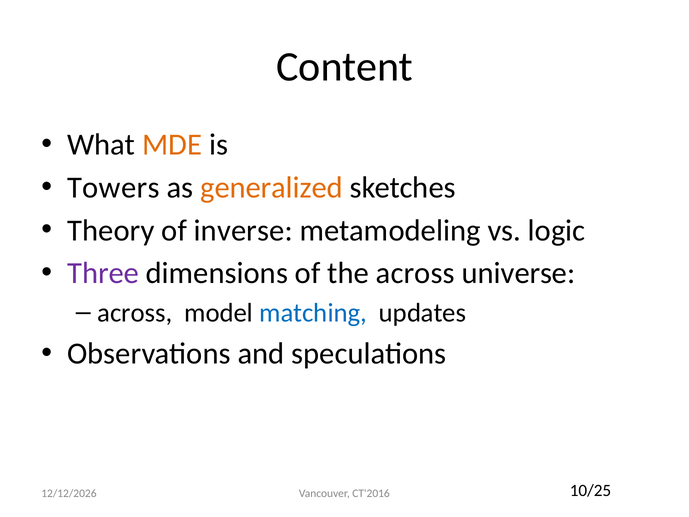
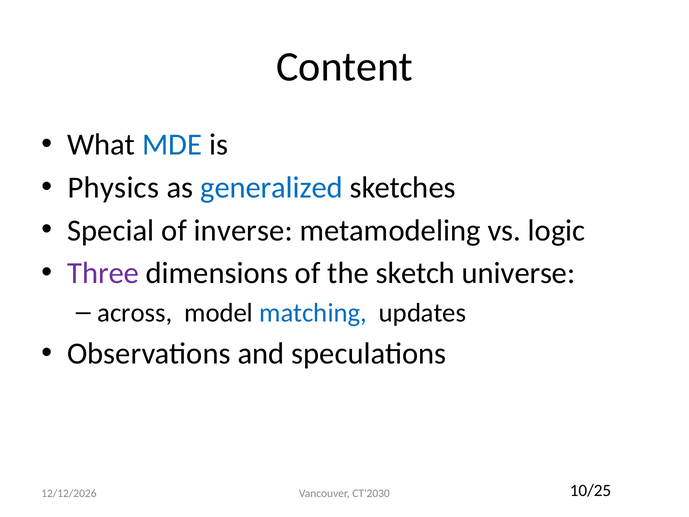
MDE colour: orange -> blue (172, 145)
Towers: Towers -> Physics (113, 187)
generalized colour: orange -> blue (272, 187)
Theory: Theory -> Special (111, 230)
the across: across -> sketch (416, 273)
CT'2016: CT'2016 -> CT'2030 (371, 493)
